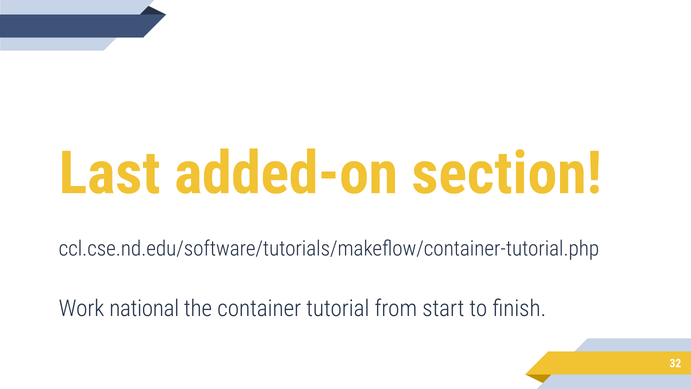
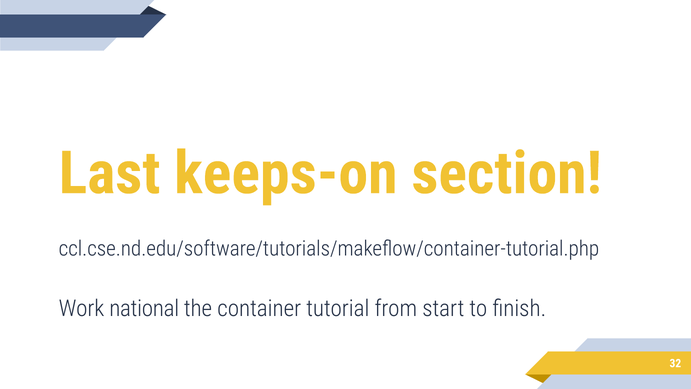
added-on: added-on -> keeps-on (286, 173)
